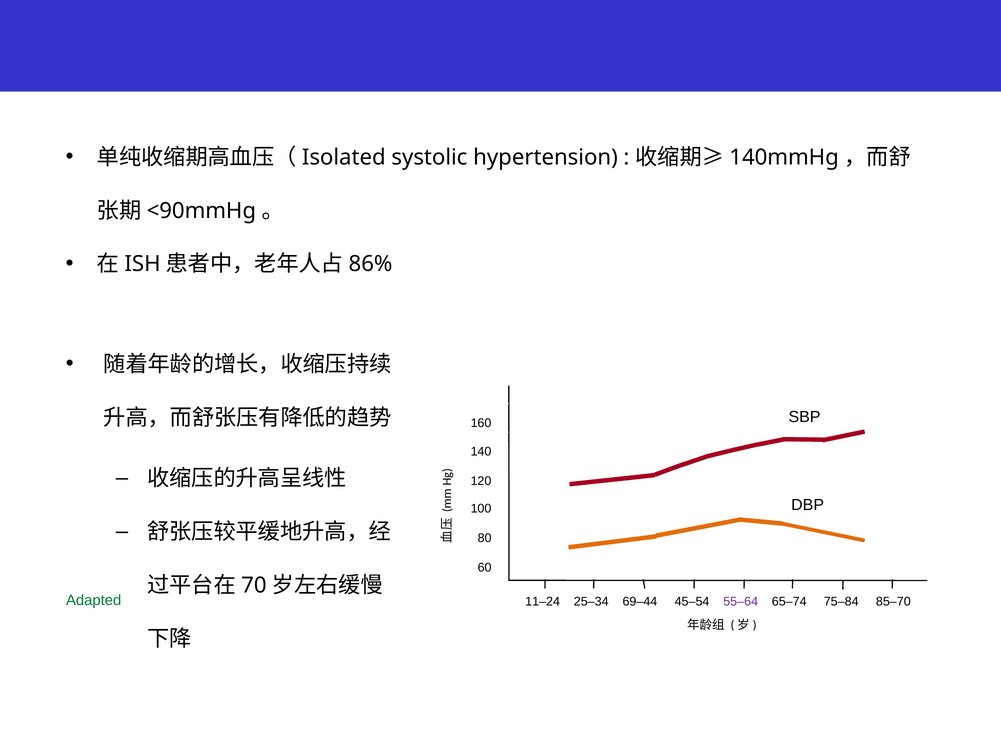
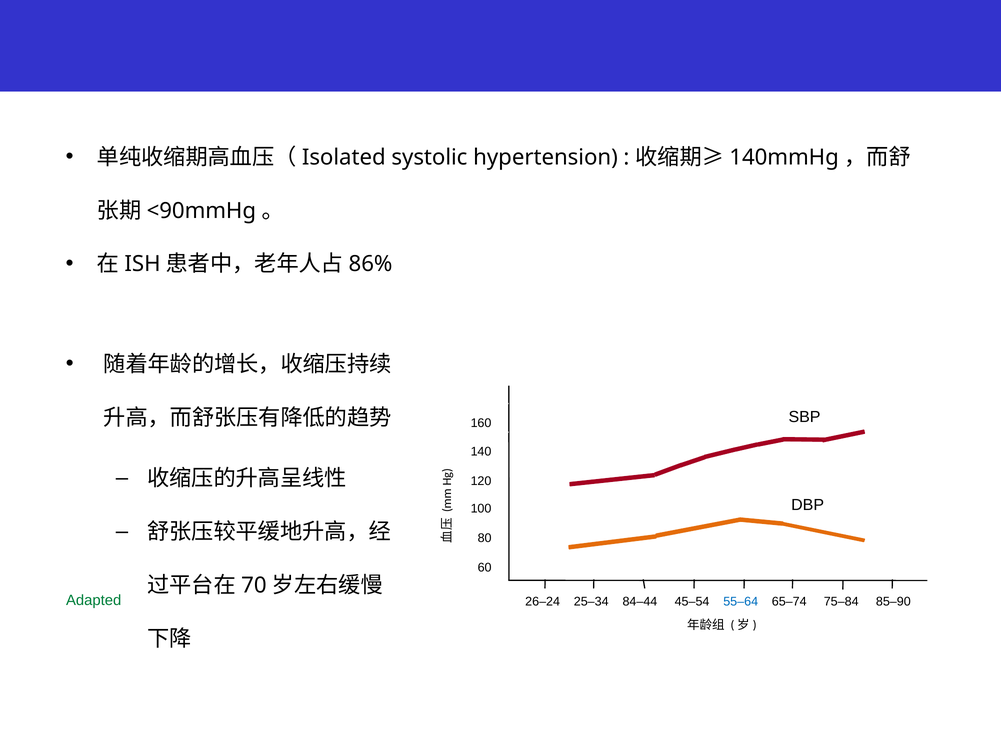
11–24: 11–24 -> 26–24 (543, 602)
69–44: 69–44 -> 84–44 (640, 602)
55–64 colour: purple -> blue (741, 602)
85–70: 85–70 -> 85–90 (893, 602)
